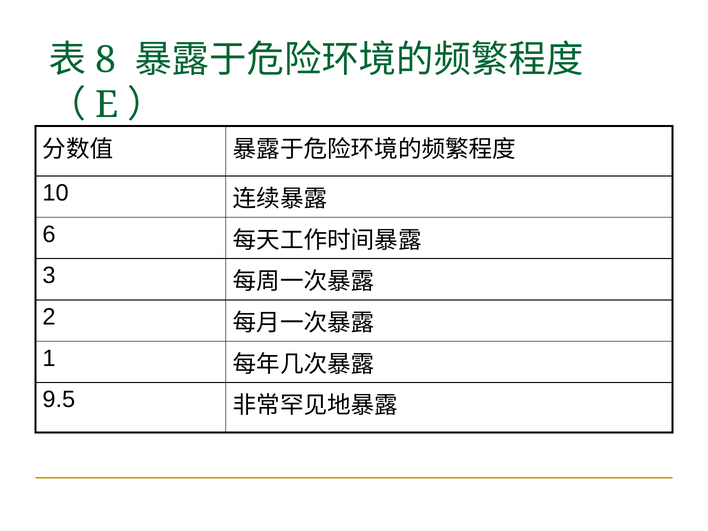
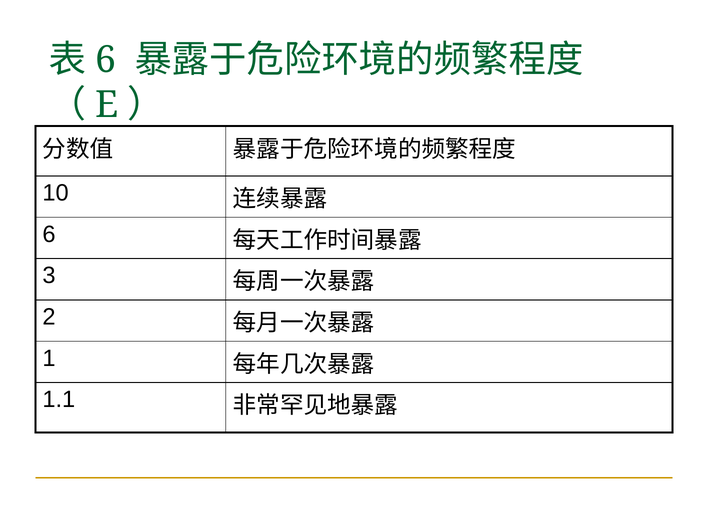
8: 8 -> 6 (106, 60)
9.5: 9.5 -> 1.1 (59, 400)
